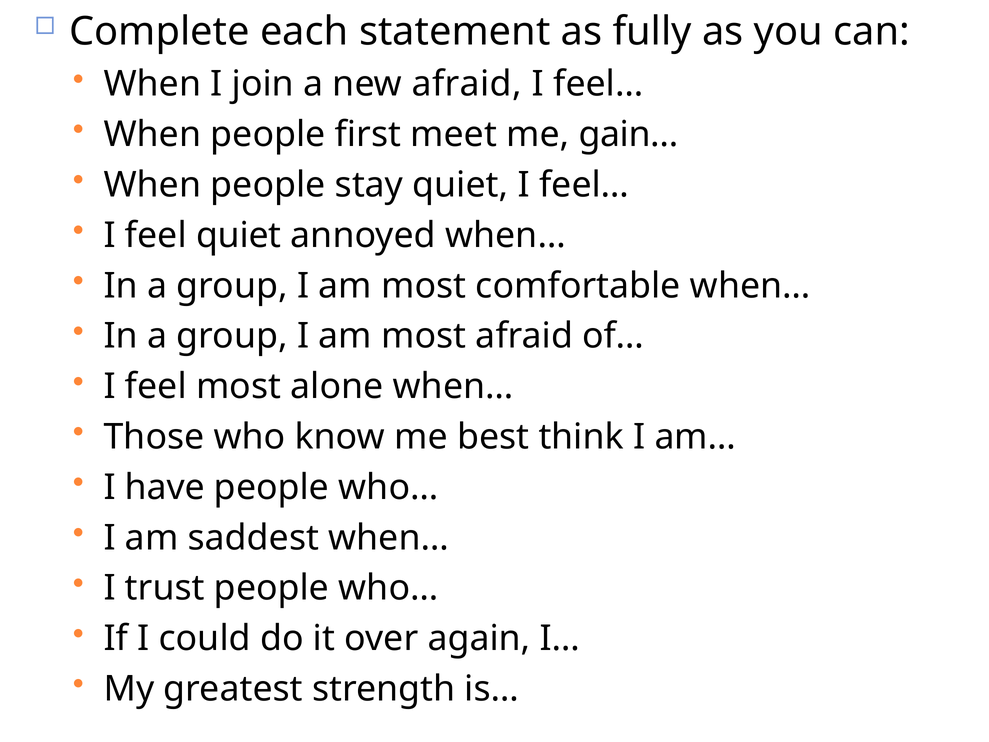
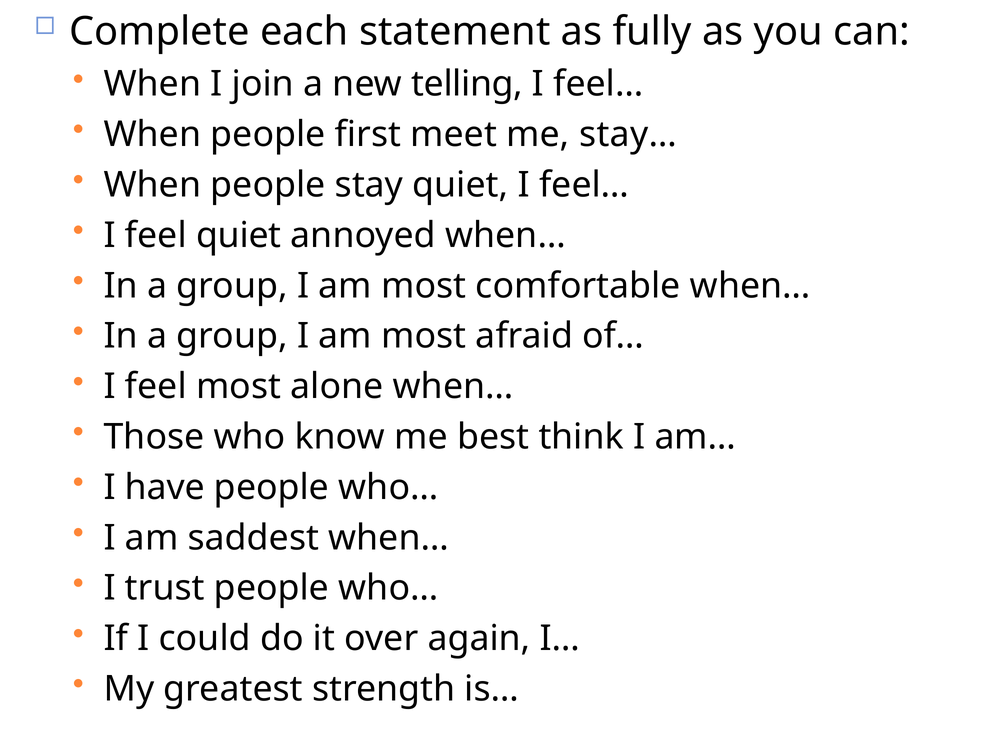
new afraid: afraid -> telling (467, 84)
gain…: gain… -> stay… (628, 135)
